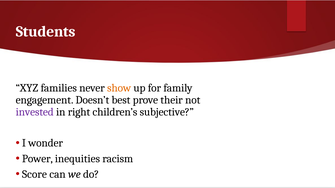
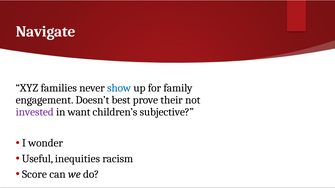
Students: Students -> Navigate (46, 32)
show colour: orange -> blue (119, 88)
right: right -> want (79, 112)
Power: Power -> Useful (37, 159)
